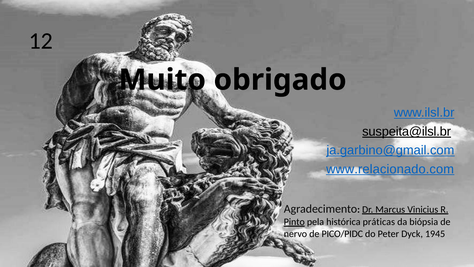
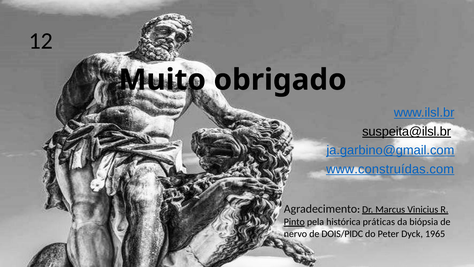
www.relacionado.com: www.relacionado.com -> www.construídas.com (390, 169)
PICO/PIDC: PICO/PIDC -> DOIS/PIDC (342, 233)
1945: 1945 -> 1965 (435, 233)
